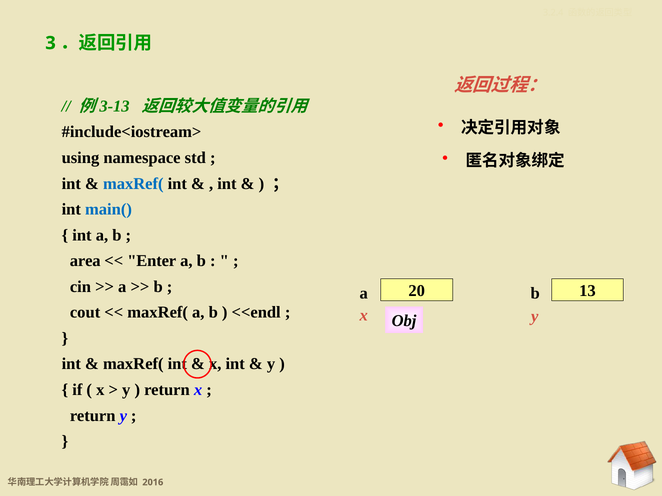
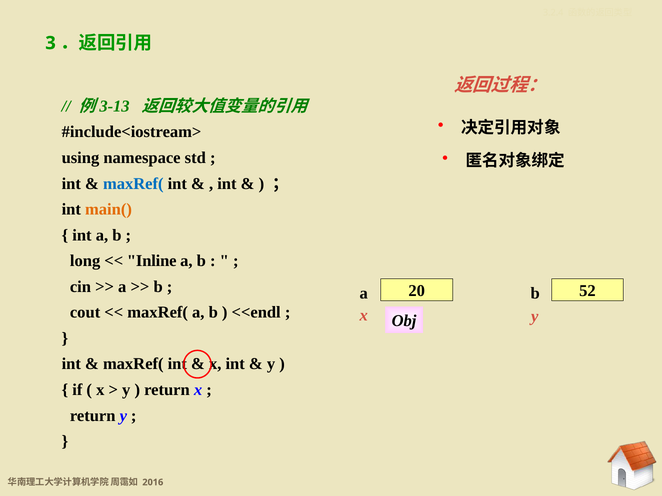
main( colour: blue -> orange (108, 210)
area: area -> long (85, 261)
Enter: Enter -> Inline (152, 261)
13: 13 -> 52 (587, 291)
